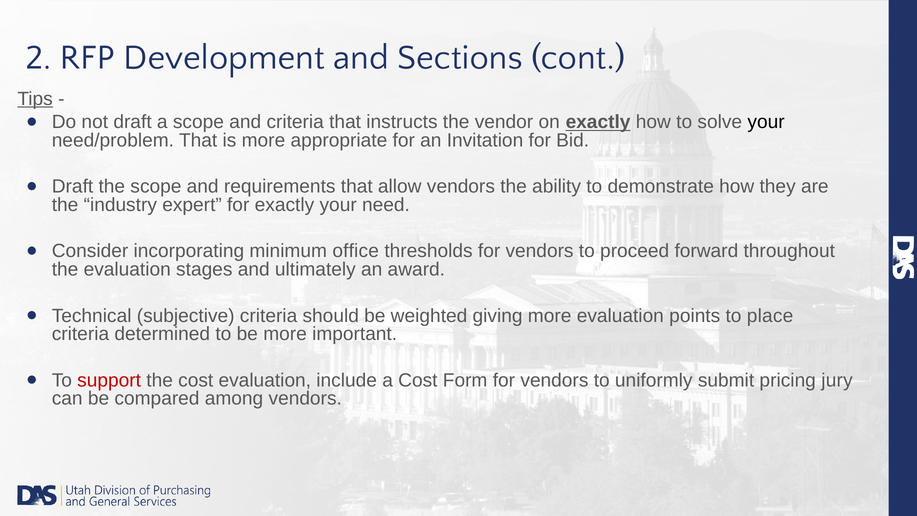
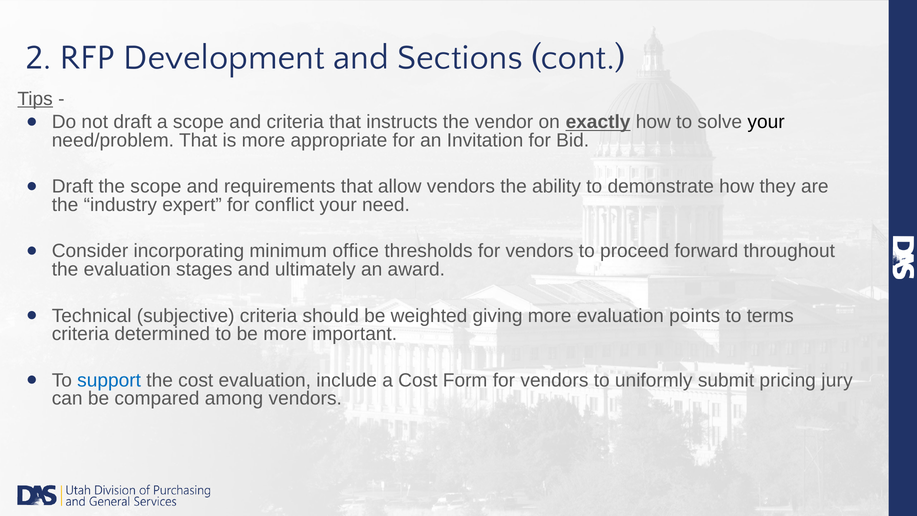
for exactly: exactly -> conflict (284, 205)
place: place -> terms (770, 316)
support colour: red -> blue (109, 380)
